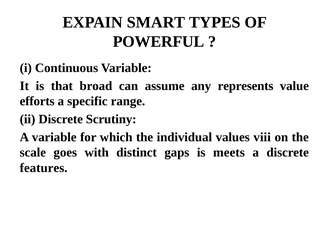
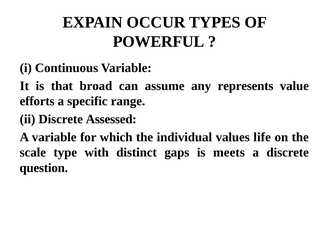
SMART: SMART -> OCCUR (156, 22)
Scrutiny: Scrutiny -> Assessed (111, 119)
viii: viii -> life (262, 137)
goes: goes -> type (65, 152)
features: features -> question (44, 168)
